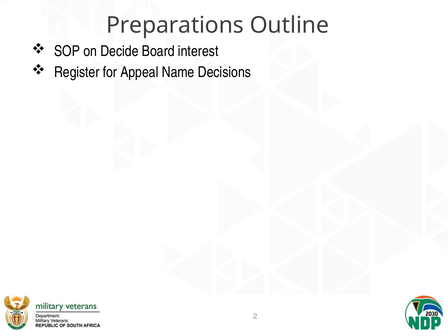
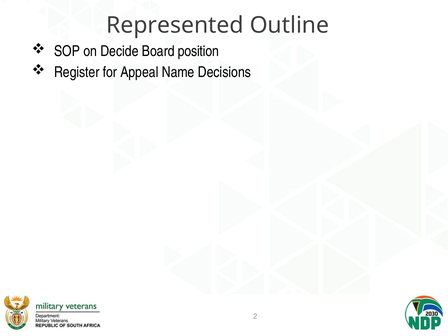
Preparations: Preparations -> Represented (175, 25)
interest: interest -> position (198, 51)
